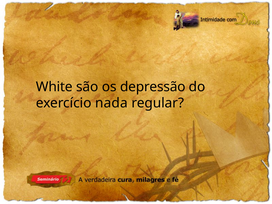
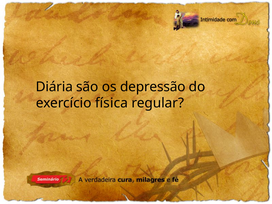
White: White -> Diária (54, 87)
nada: nada -> física (111, 103)
